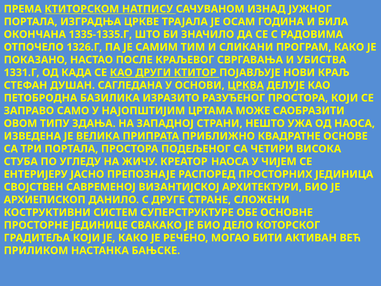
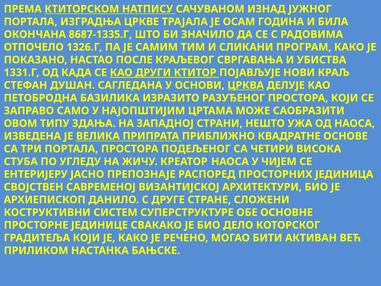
1335-1335.Г: 1335-1335.Г -> 8687-1335.Г (100, 34)
